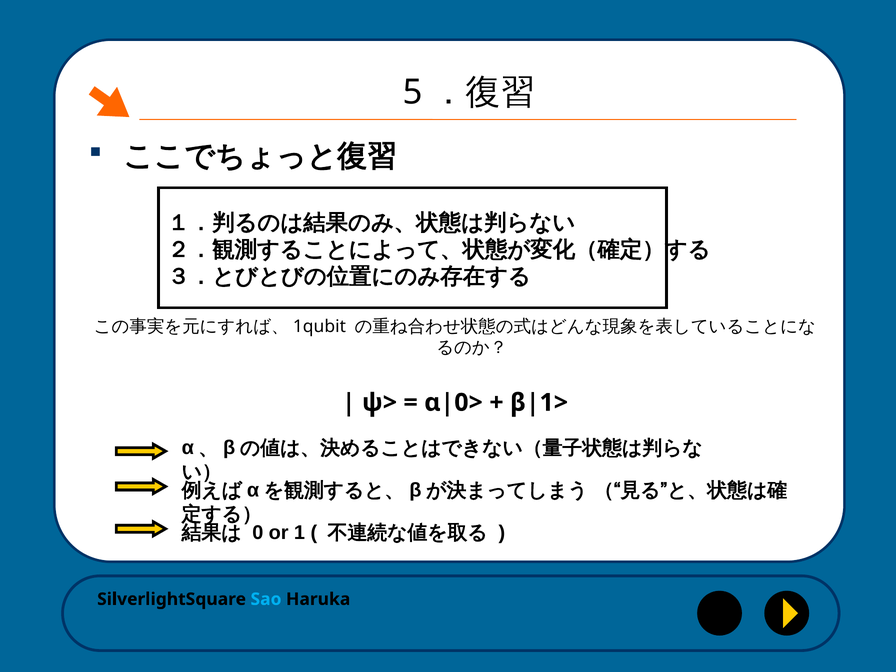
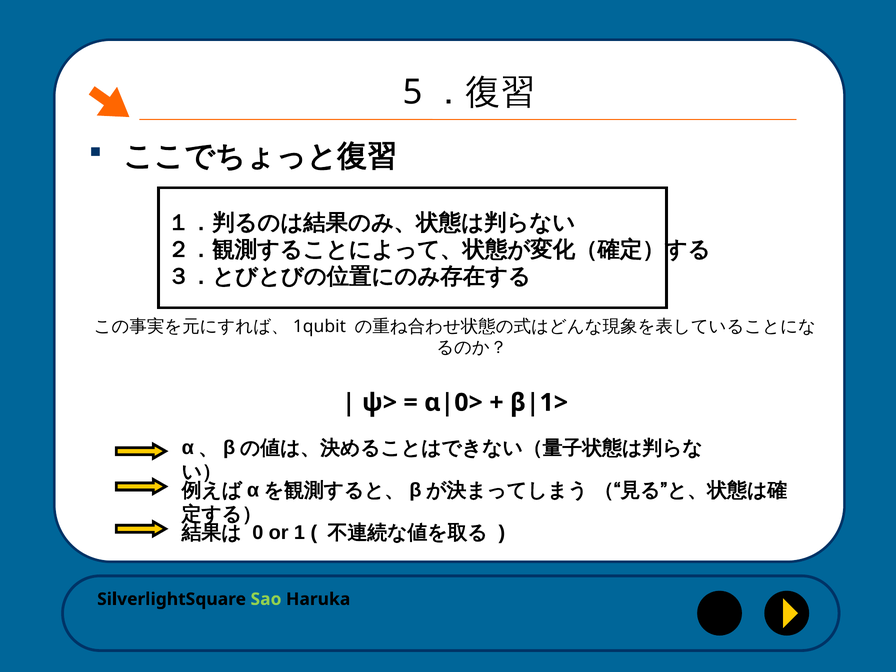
Sao colour: light blue -> light green (266, 599)
